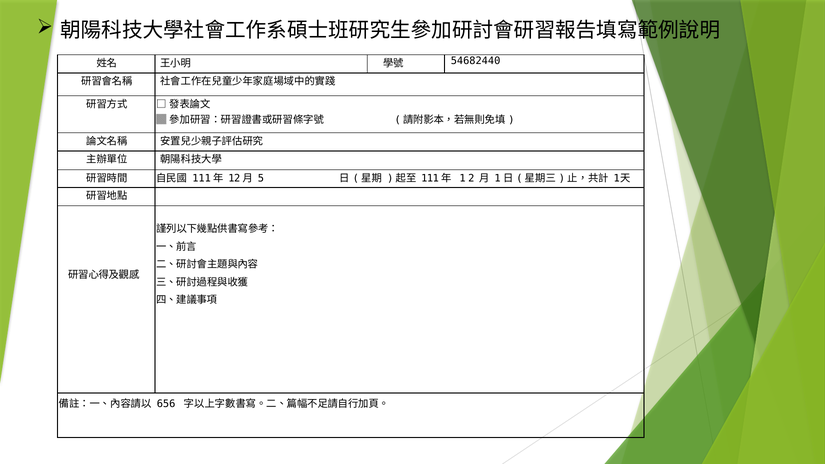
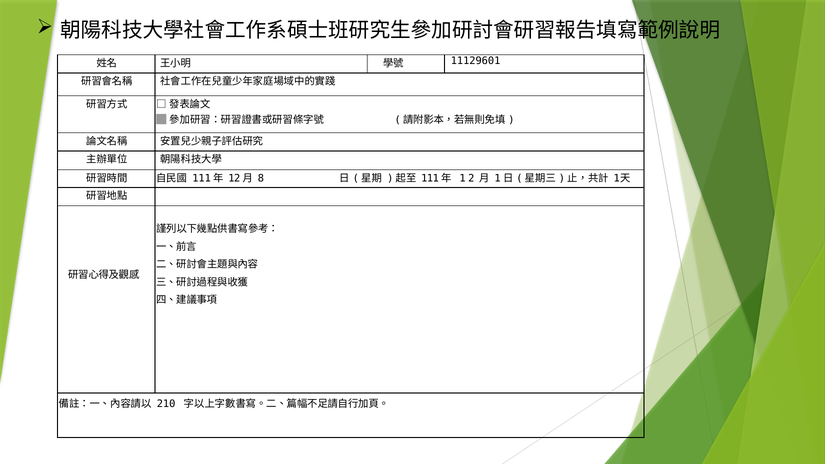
54682440: 54682440 -> 11129601 (476, 61)
5: 5 -> 8 (261, 178)
656: 656 -> 210 (166, 404)
